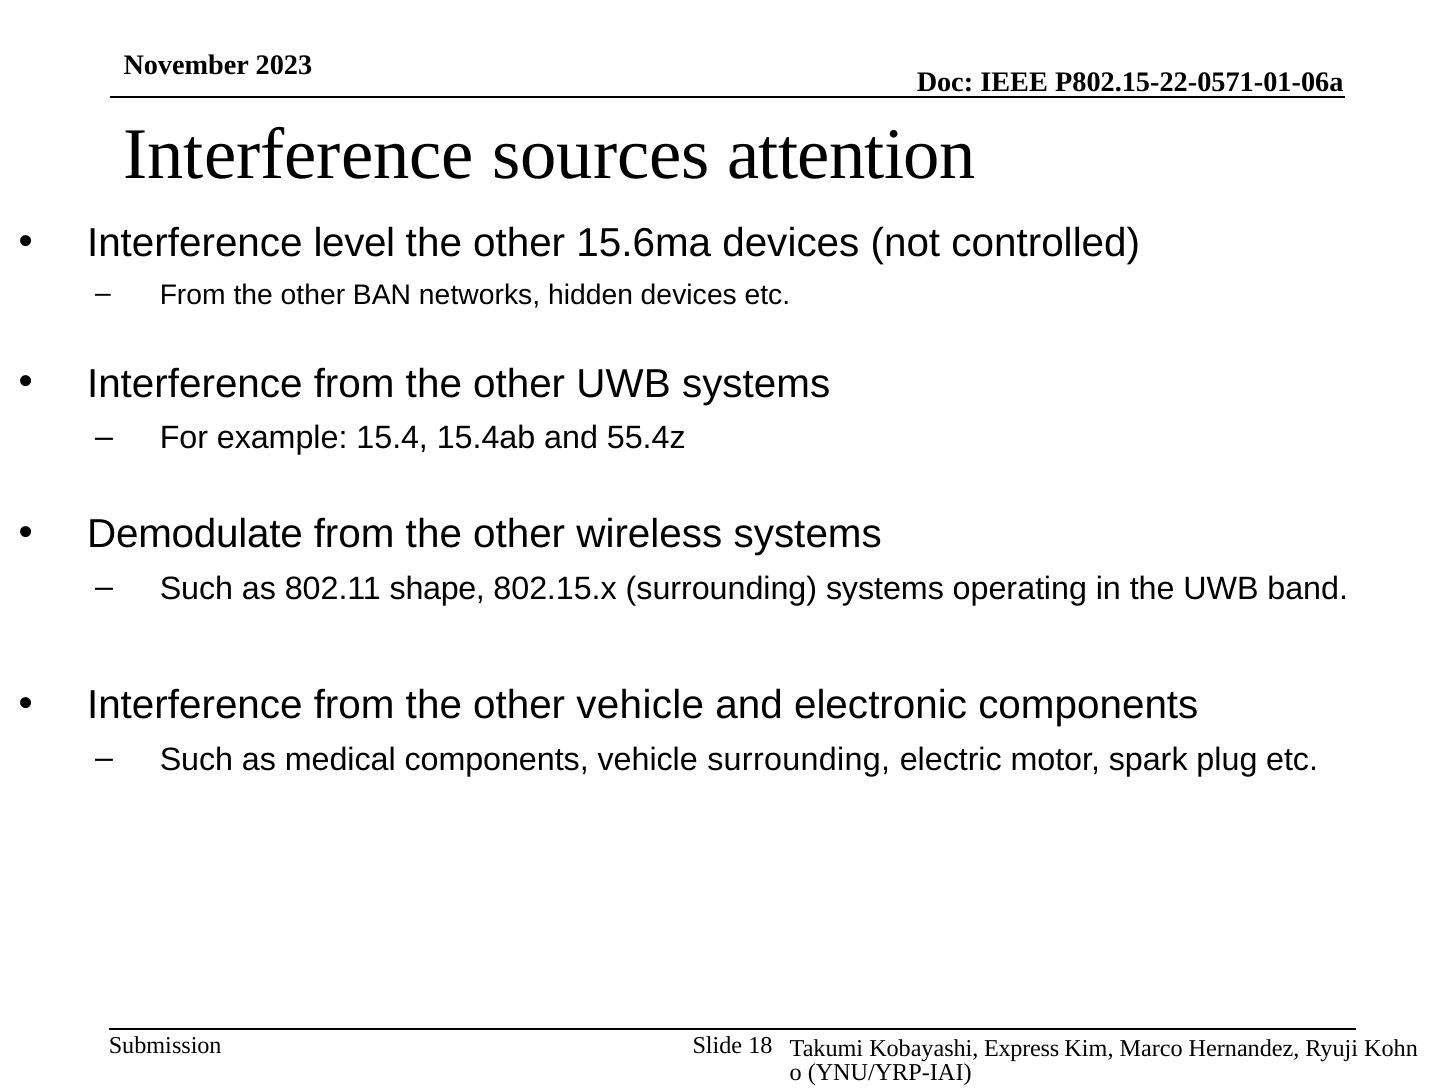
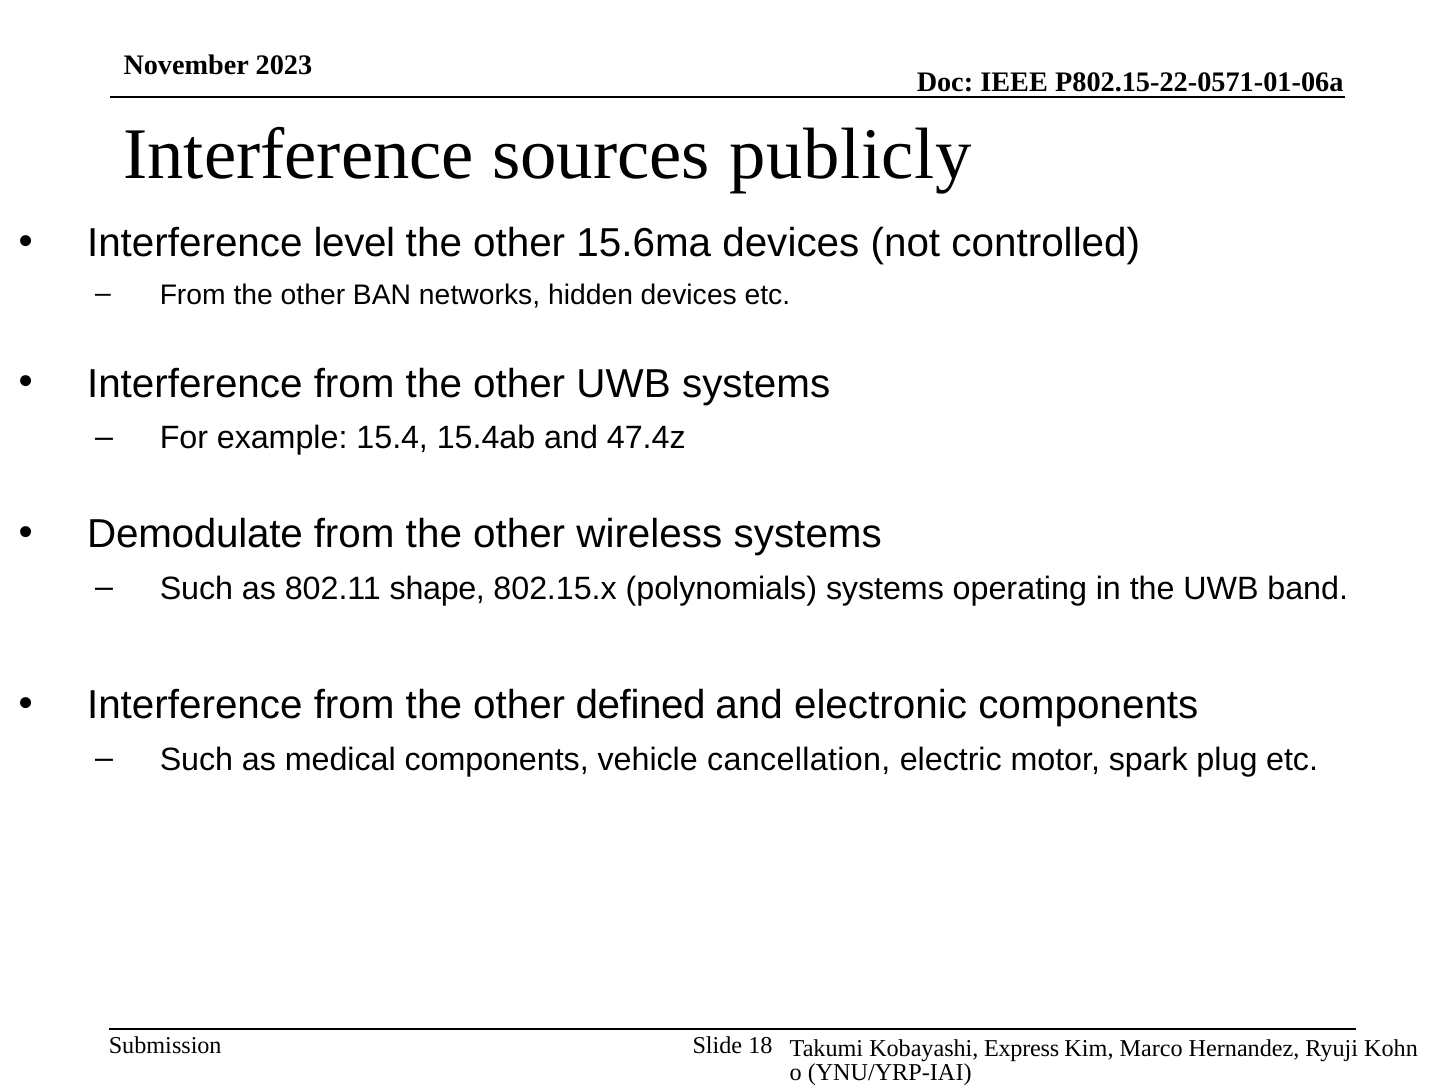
attention: attention -> publicly (851, 155)
55.4z: 55.4z -> 47.4z (646, 438)
802.15.x surrounding: surrounding -> polynomials (721, 588)
other vehicle: vehicle -> defined (641, 705)
vehicle surrounding: surrounding -> cancellation (799, 760)
